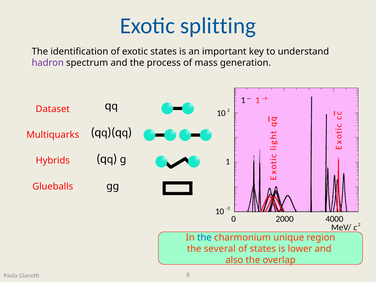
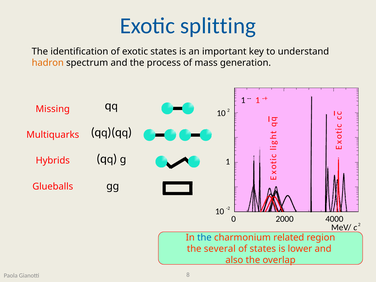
hadron colour: purple -> orange (48, 63)
Dataset: Dataset -> Missing (53, 109)
unique: unique -> related (289, 237)
